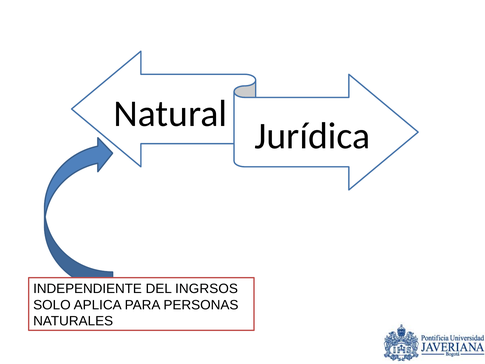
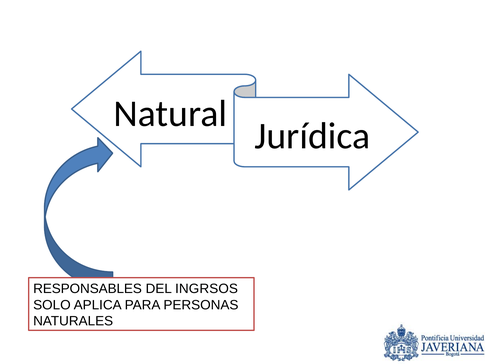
INDEPENDIENTE: INDEPENDIENTE -> RESPONSABLES (88, 289)
